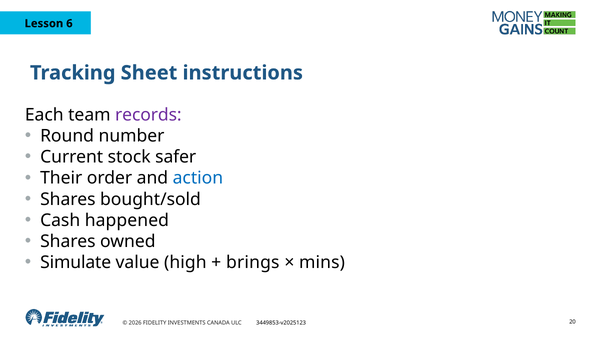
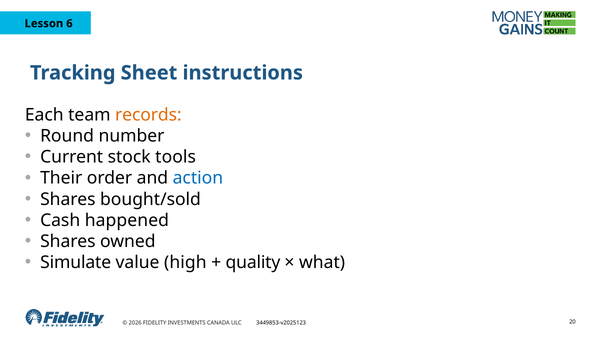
records colour: purple -> orange (148, 115)
safer: safer -> tools (176, 157)
brings: brings -> quality (253, 262)
mins: mins -> what (322, 262)
